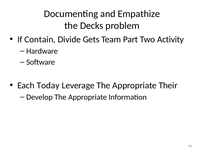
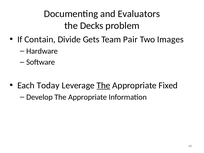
Empathize: Empathize -> Evaluators (139, 14)
Part: Part -> Pair (130, 39)
Activity: Activity -> Images (170, 39)
The underline: none -> present (103, 85)
Their: Their -> Fixed (168, 85)
